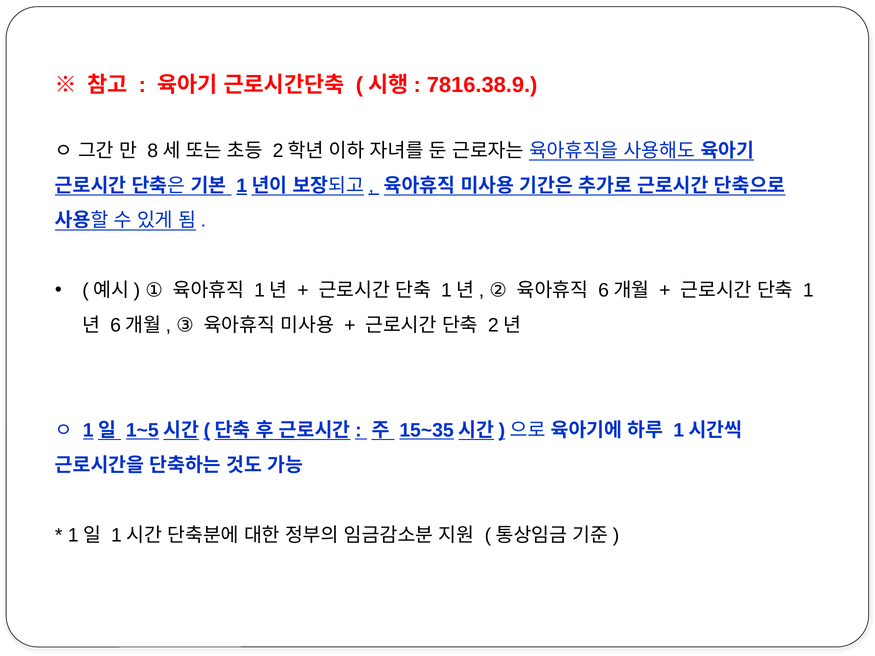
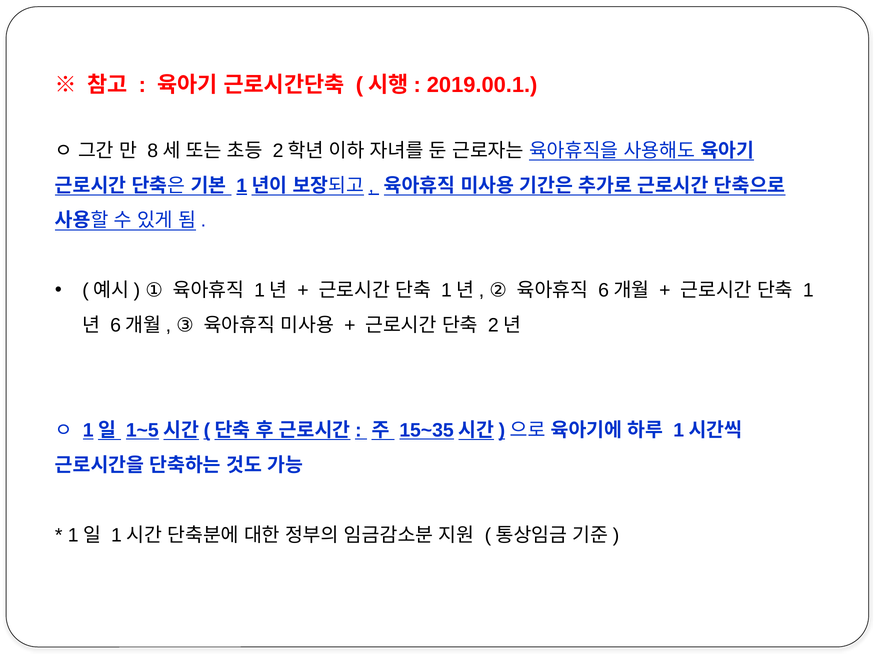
7816.38.9: 7816.38.9 -> 2019.00.1 (482, 85)
